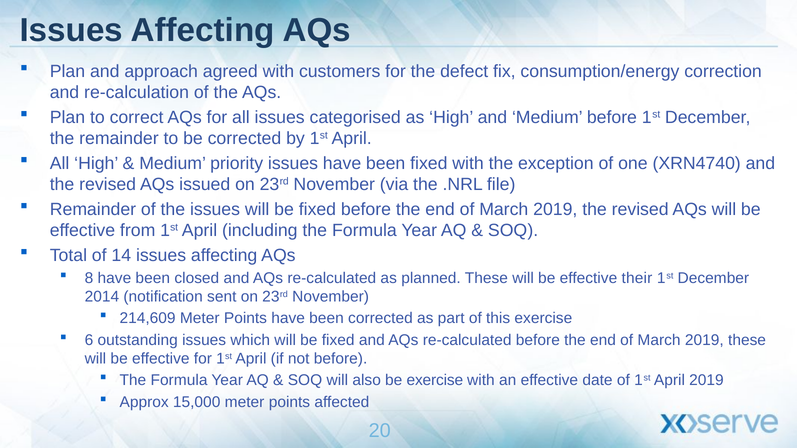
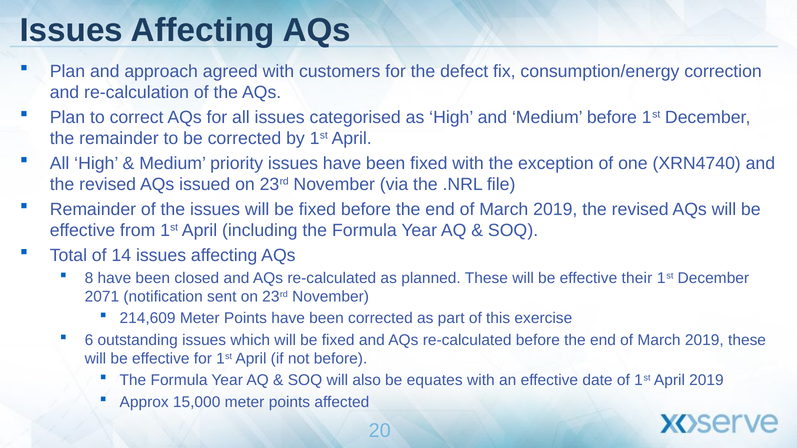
2014: 2014 -> 2071 (102, 297)
be exercise: exercise -> equates (435, 381)
